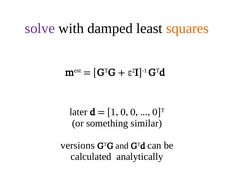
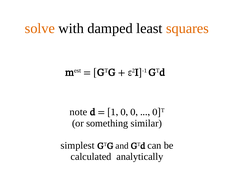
solve colour: purple -> orange (40, 28)
later: later -> note (78, 112)
versions: versions -> simplest (78, 146)
